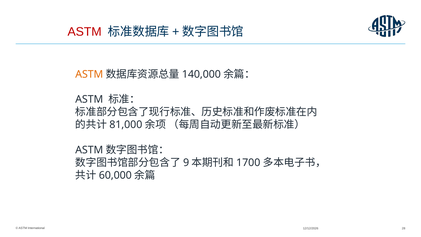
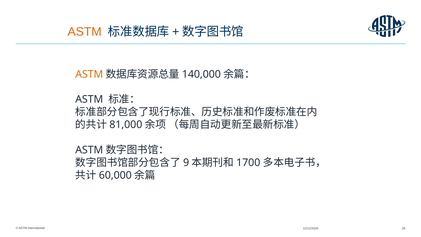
ASTM colour: red -> orange (85, 32)
